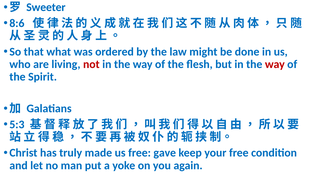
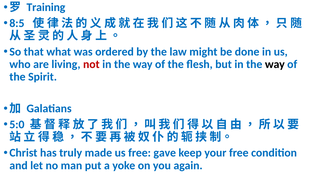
Sweeter: Sweeter -> Training (46, 7)
8:6: 8:6 -> 8:5 (17, 23)
way colour: red -> black (275, 64)
5:3: 5:3 -> 5:0 (17, 124)
